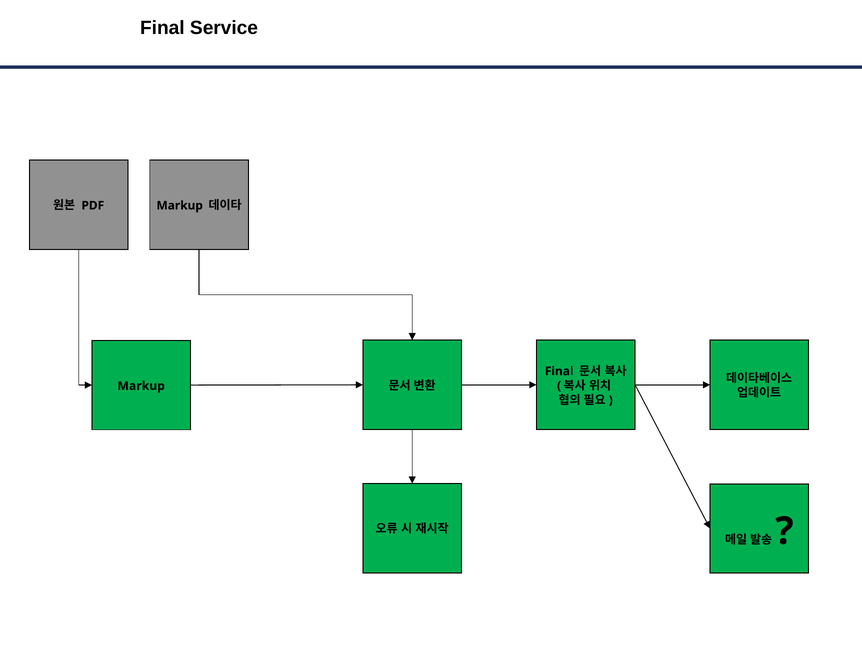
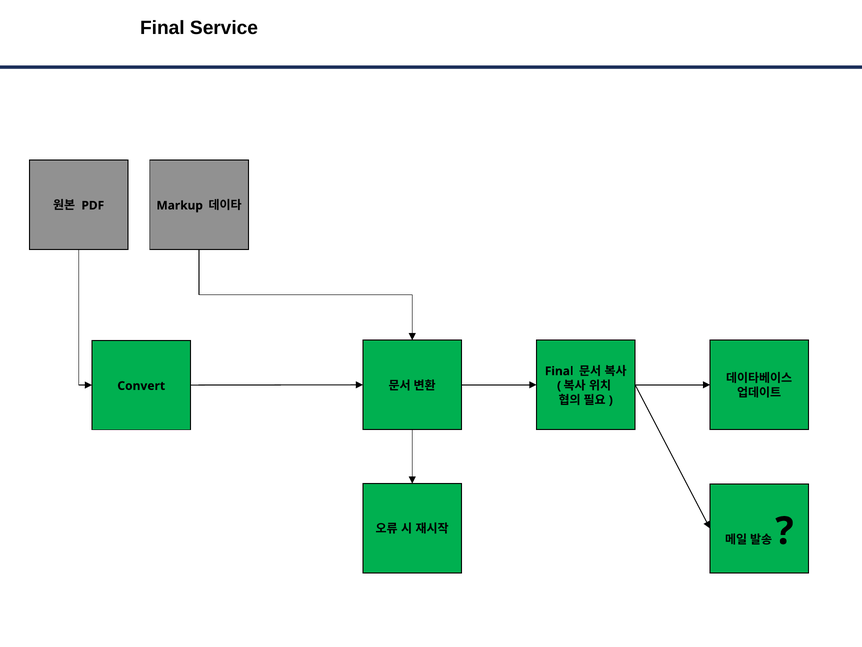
Markup: Markup -> Convert (141, 386)
